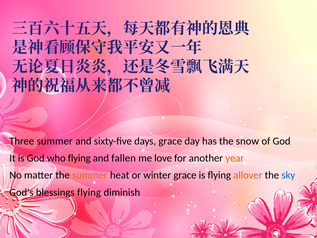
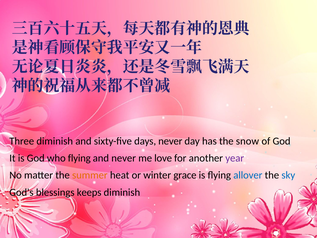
Three summer: summer -> diminish (55, 141)
days grace: grace -> never (170, 141)
and fallen: fallen -> never (124, 158)
year colour: orange -> purple (235, 158)
allover colour: orange -> blue (248, 175)
blessings flying: flying -> keeps (89, 192)
